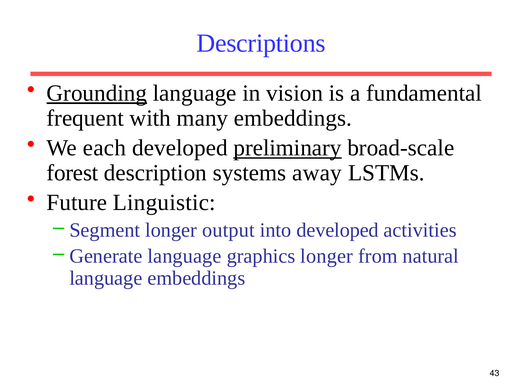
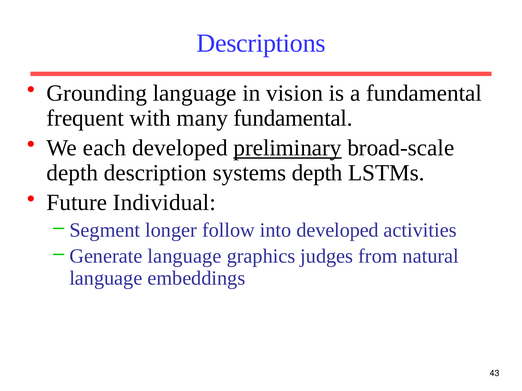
Grounding underline: present -> none (97, 93)
many embeddings: embeddings -> fundamental (293, 118)
forest: forest -> depth (72, 173)
systems away: away -> depth (317, 173)
Linguistic: Linguistic -> Individual (164, 203)
output: output -> follow (228, 230)
graphics longer: longer -> judges (327, 256)
